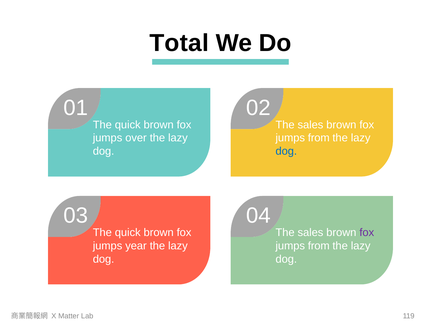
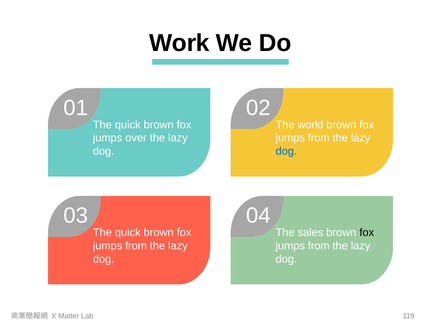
Total: Total -> Work (179, 43)
sales: sales -> world (311, 125)
fox colour: purple -> black (367, 232)
year: year -> from (136, 246)
